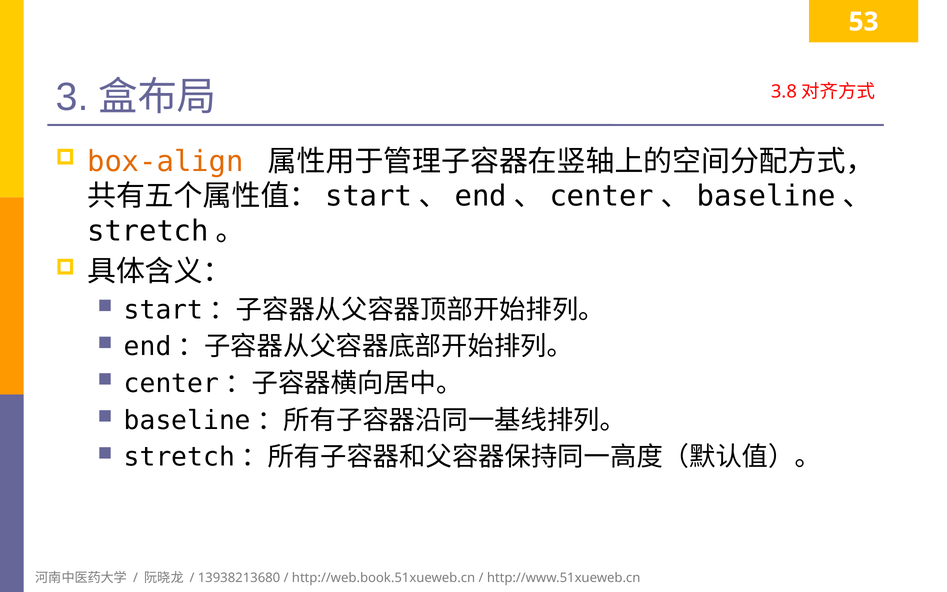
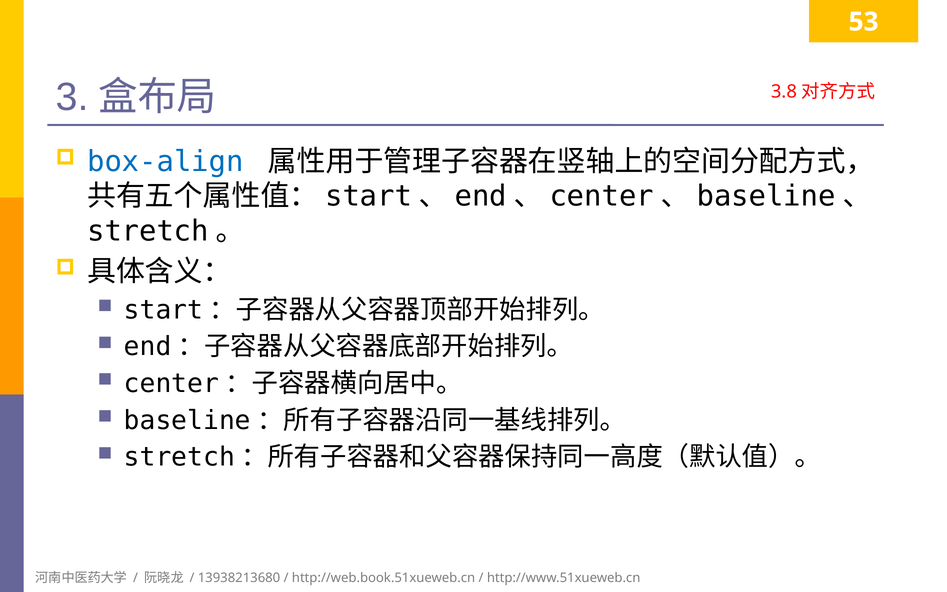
box-align colour: orange -> blue (165, 162)
